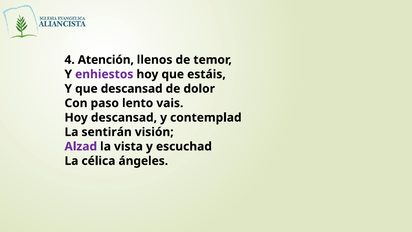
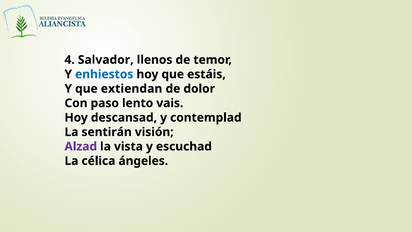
Atención: Atención -> Salvador (106, 60)
enhiestos colour: purple -> blue (104, 74)
que descansad: descansad -> extiendan (132, 89)
